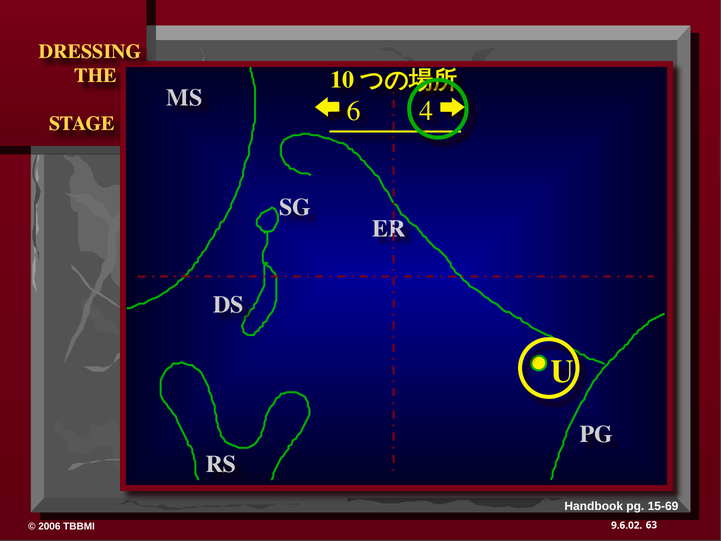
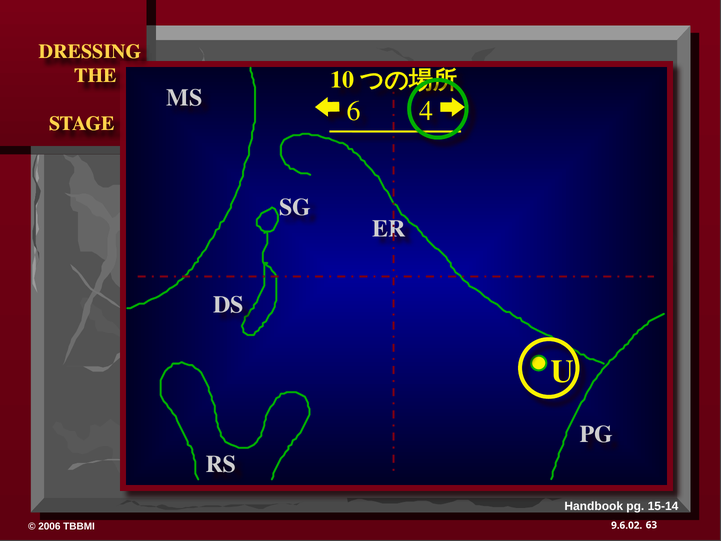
15-69: 15-69 -> 15-14 (663, 506)
